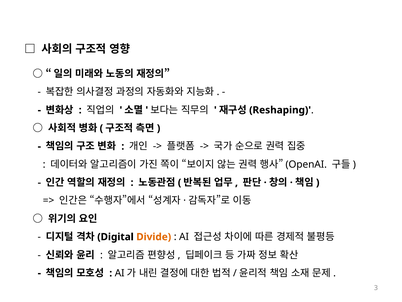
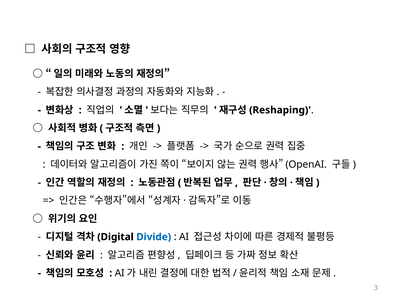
Divide colour: orange -> blue (154, 237)
